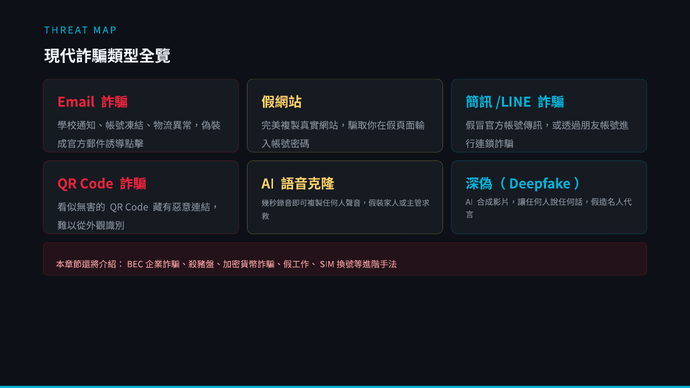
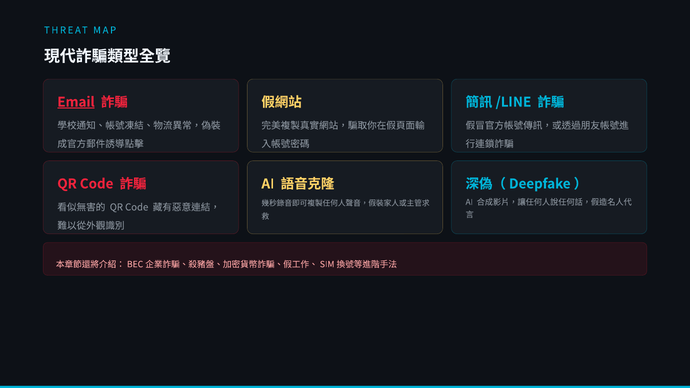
Email underline: none -> present (76, 102)
